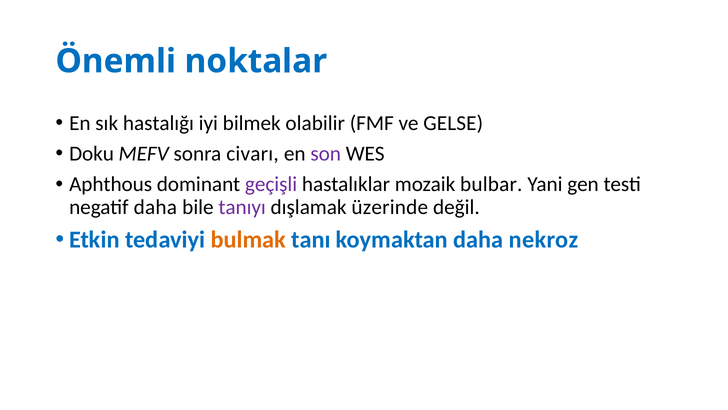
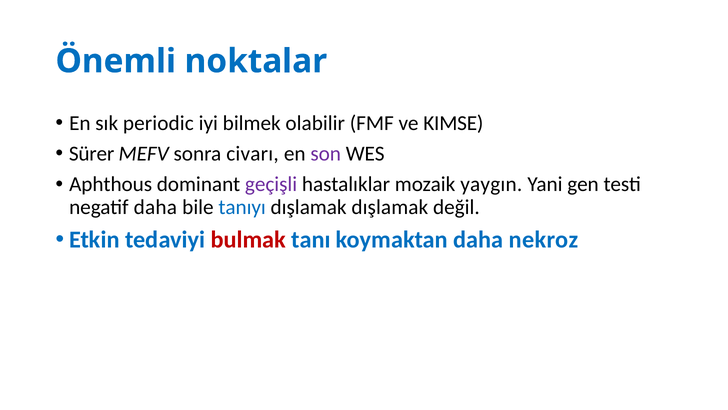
hastalığı: hastalığı -> periodic (158, 123)
GELSE: GELSE -> KIMSE (453, 123)
Doku: Doku -> Sürer (92, 154)
bulbar: bulbar -> yaygın (491, 184)
tanıyı colour: purple -> blue (242, 207)
dışlamak üzerinde: üzerinde -> dışlamak (390, 207)
bulmak colour: orange -> red (248, 239)
